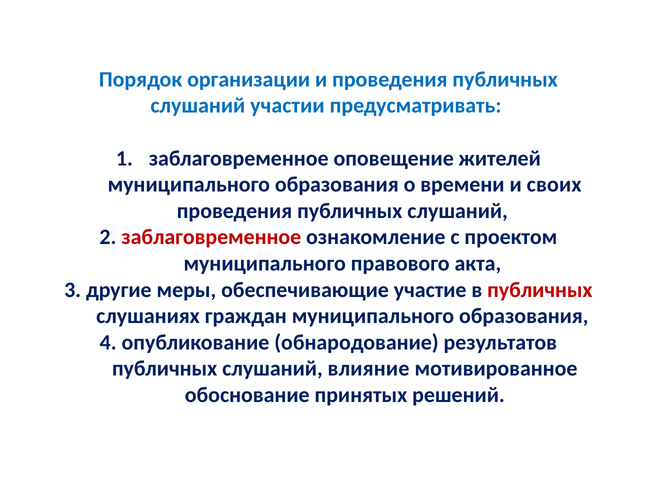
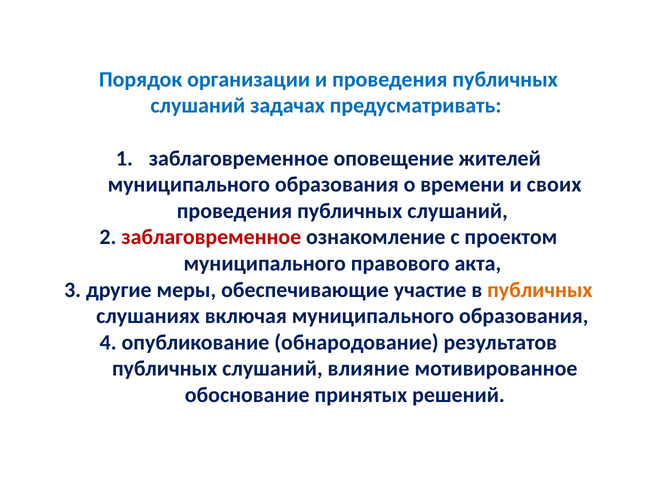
участии: участии -> задачах (287, 106)
публичных colour: red -> orange (540, 290)
граждан: граждан -> включая (246, 316)
